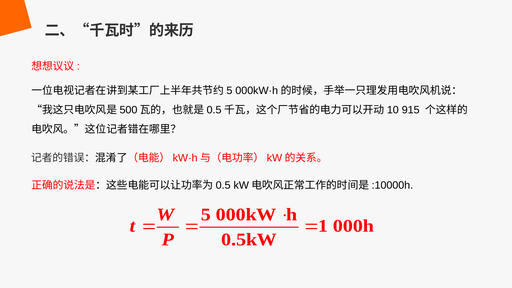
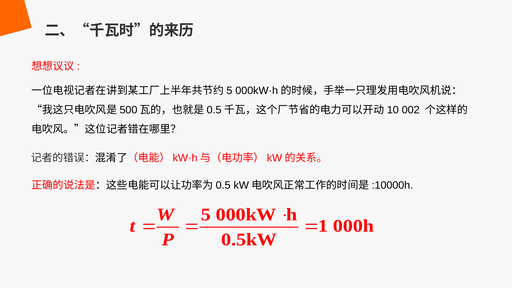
915: 915 -> 002 (411, 110)
